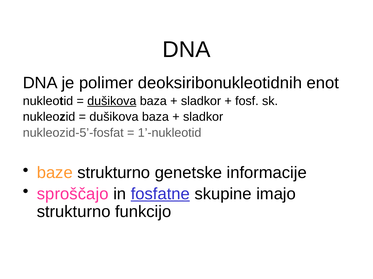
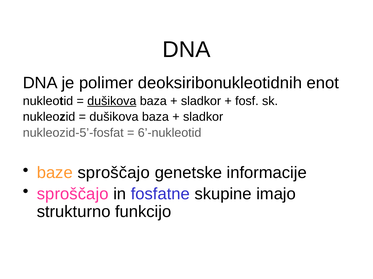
1’-nukleotid: 1’-nukleotid -> 6’-nukleotid (170, 133)
baze strukturno: strukturno -> sproščajo (114, 173)
fosfatne underline: present -> none (160, 194)
